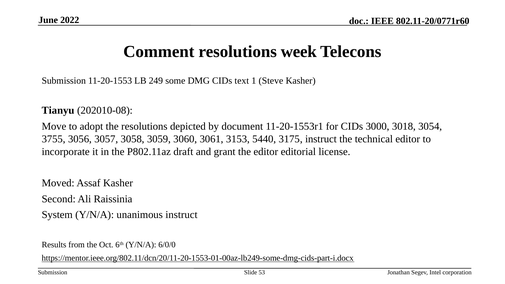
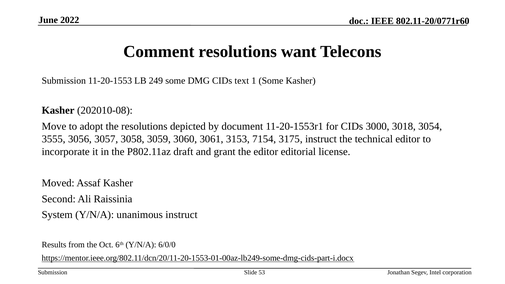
week: week -> want (299, 52)
1 Steve: Steve -> Some (271, 81)
Tianyu: Tianyu -> Kasher (58, 111)
3755: 3755 -> 3555 (54, 139)
5440: 5440 -> 7154 (264, 139)
